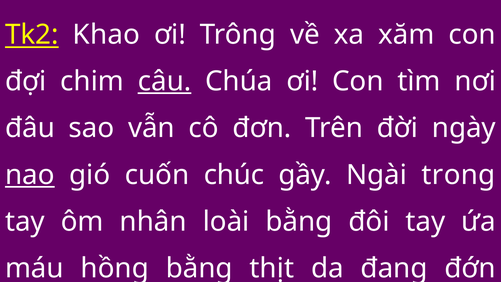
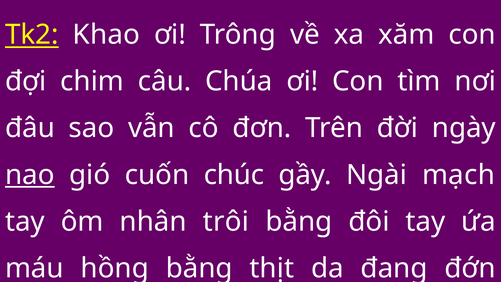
câu underline: present -> none (165, 81)
trong: trong -> mạch (459, 175)
loài: loài -> trôi (226, 221)
